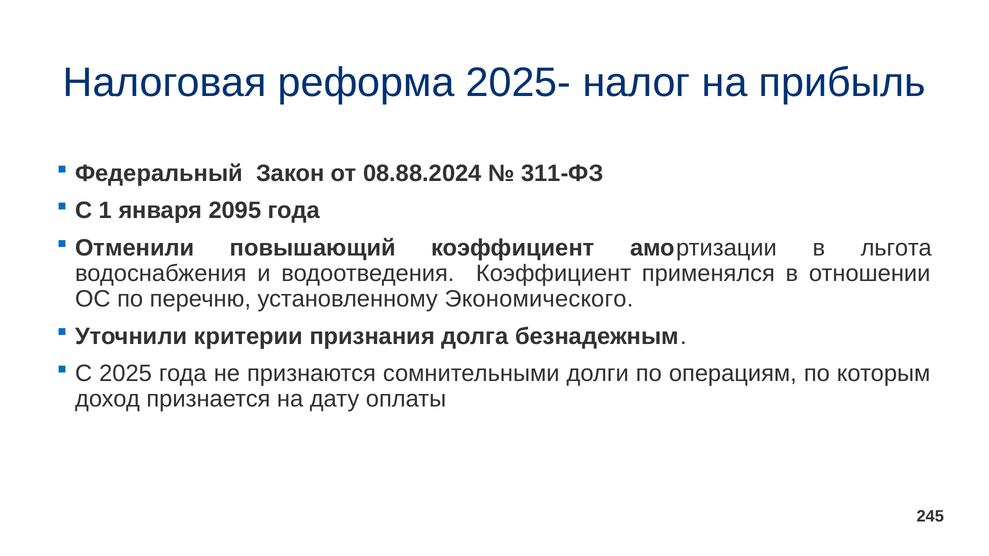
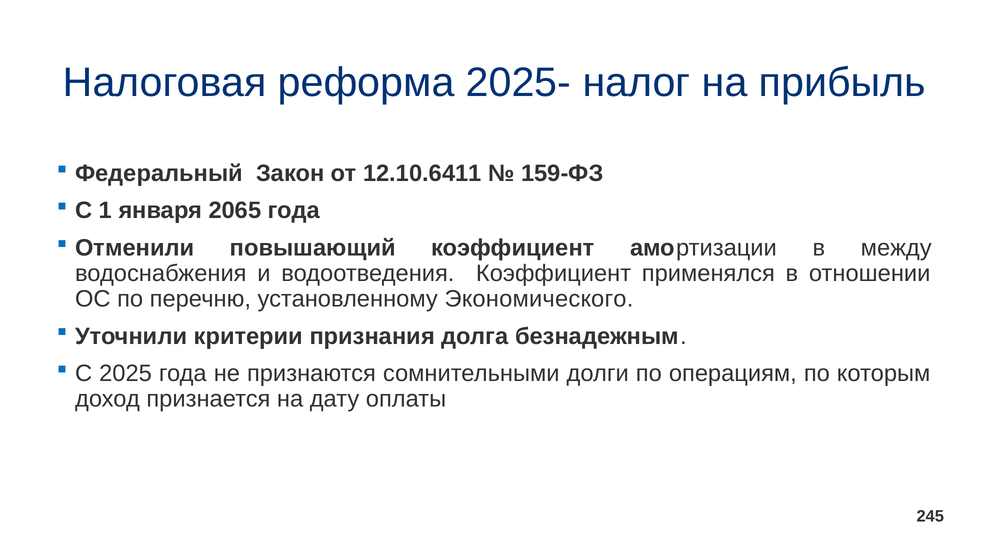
08.88.2024: 08.88.2024 -> 12.10.6411 (422, 173)
311-ФЗ: 311-ФЗ -> 159-ФЗ (562, 173)
2095: 2095 -> 2065 (235, 211)
льгота: льгота -> между (896, 248)
